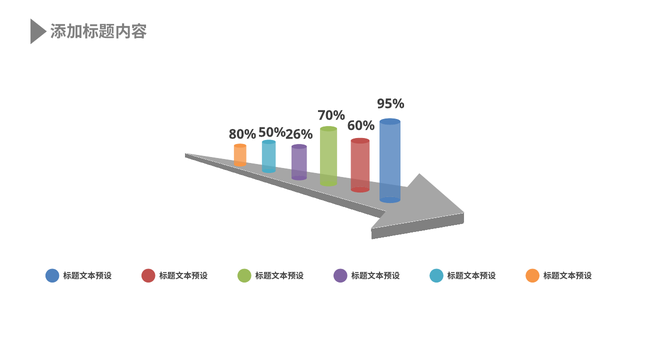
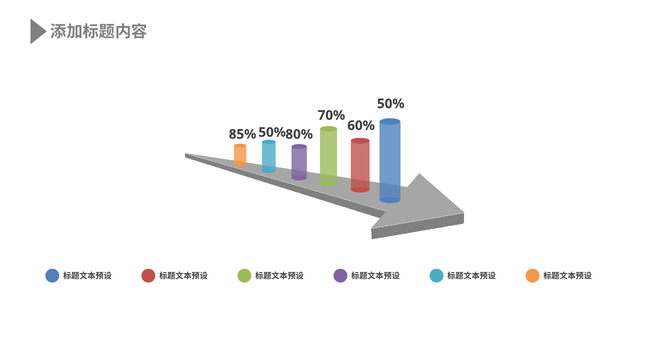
95%: 95% -> 50% (391, 104)
80%: 80% -> 85% (243, 134)
26%: 26% -> 80% (299, 134)
